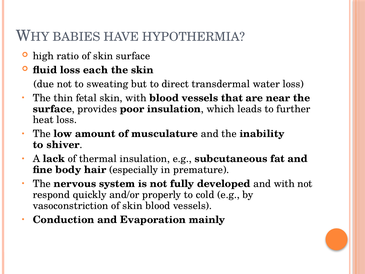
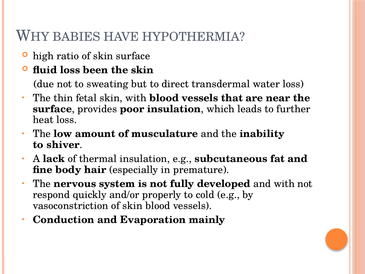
each: each -> been (96, 70)
